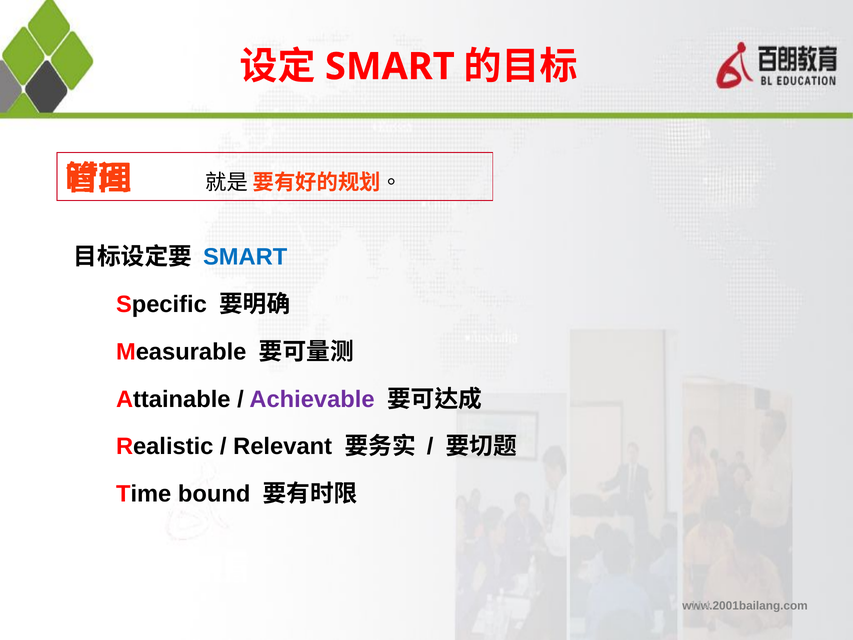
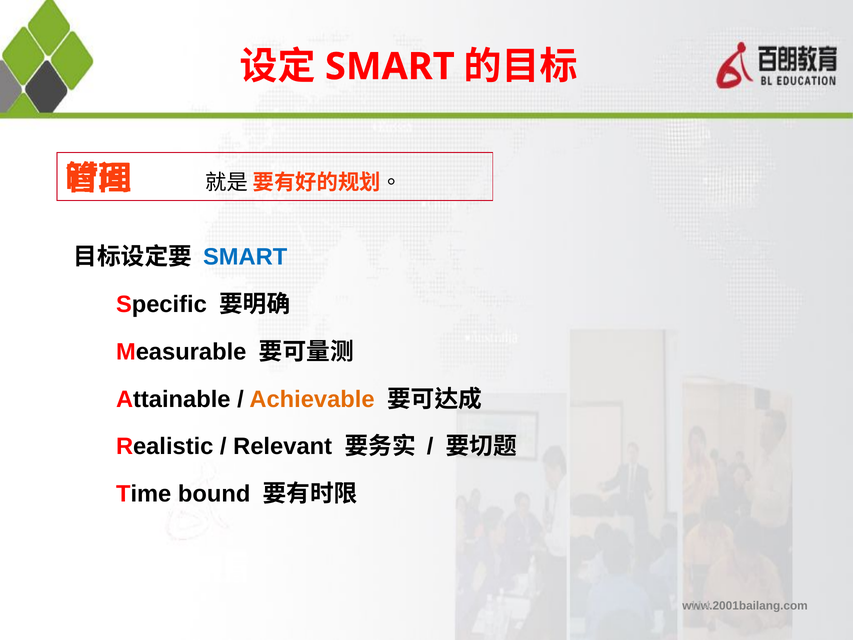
Achievable colour: purple -> orange (312, 399)
